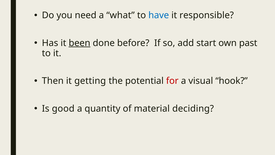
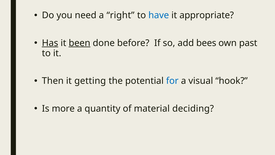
what: what -> right (121, 15)
responsible: responsible -> appropriate (207, 15)
Has underline: none -> present (50, 43)
start: start -> bees (206, 43)
for colour: red -> blue (172, 81)
good: good -> more (63, 108)
